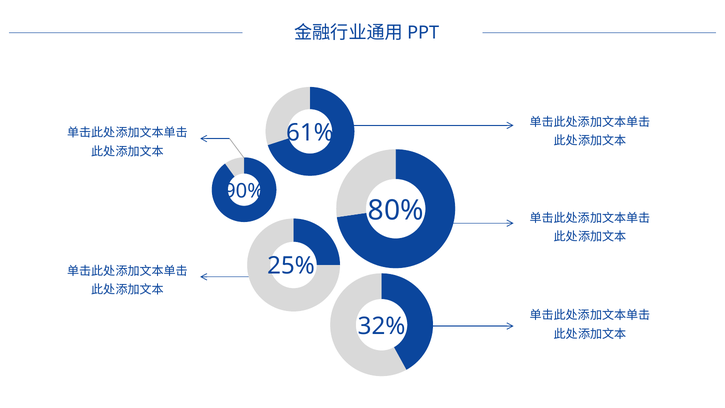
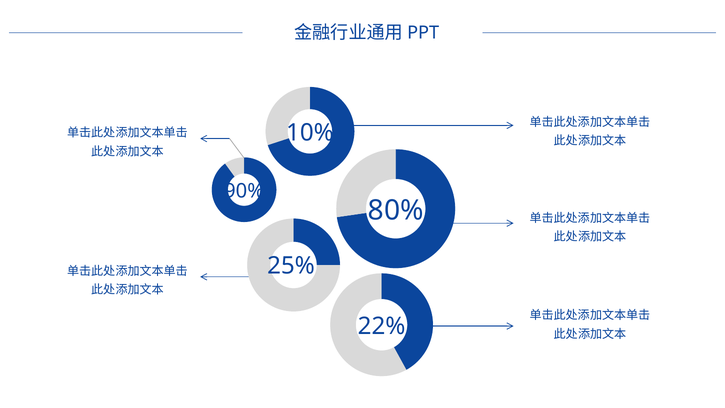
61%: 61% -> 10% (310, 133)
32%: 32% -> 22% (382, 326)
